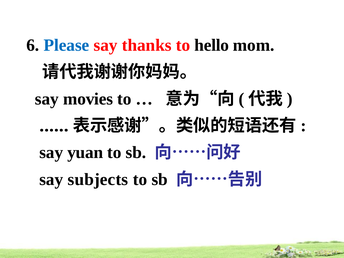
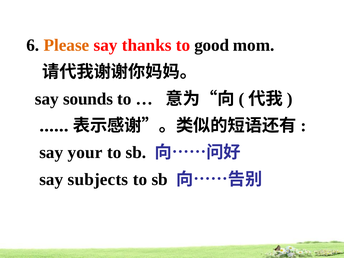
Please colour: blue -> orange (66, 45)
hello: hello -> good (212, 45)
movies: movies -> sounds (88, 99)
yuan: yuan -> your (85, 153)
